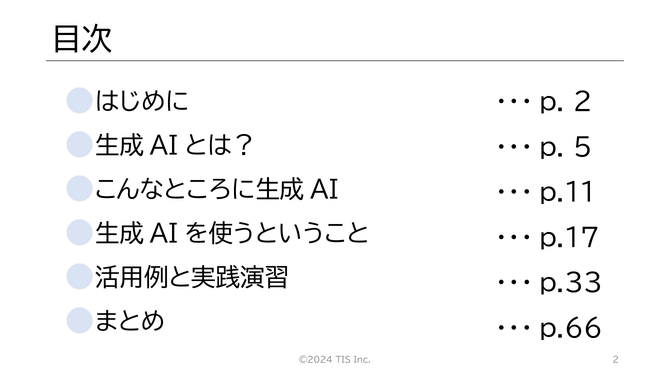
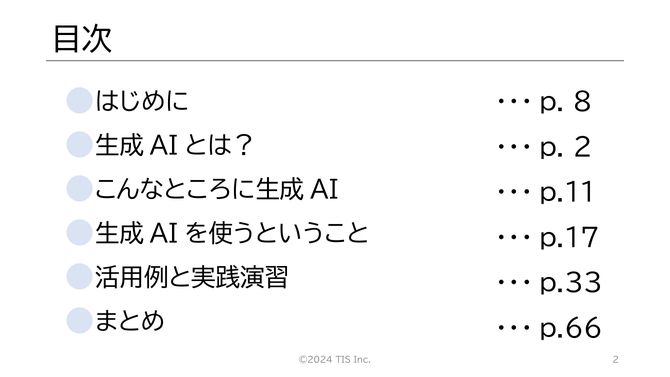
2: 2 -> 8 (583, 102)
5: 5 -> 2 (583, 148)
